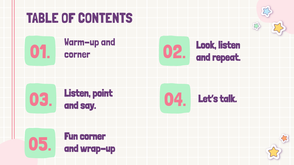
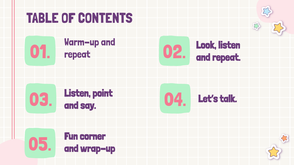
corner: corner -> repeat (77, 54)
